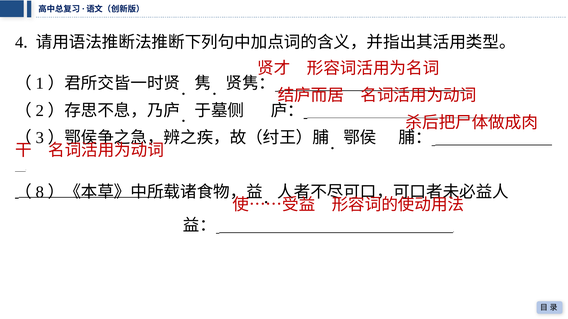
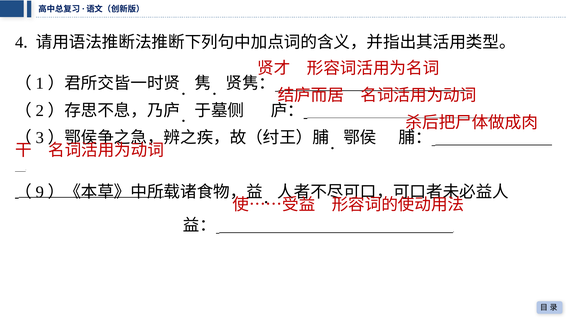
8: 8 -> 9 (40, 192)
